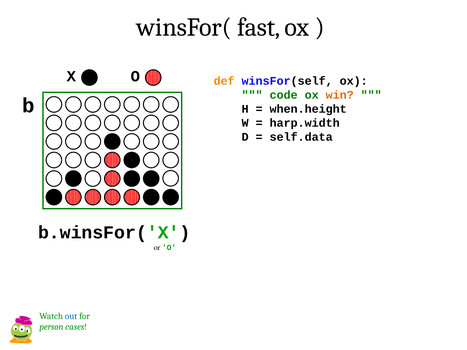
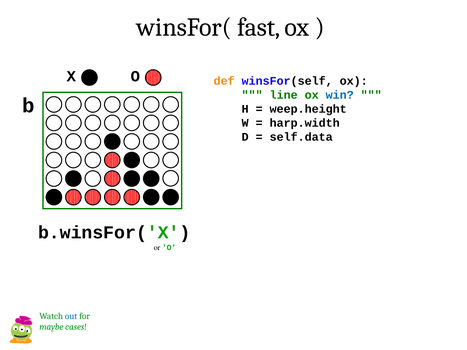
code: code -> line (284, 95)
win colour: orange -> blue (340, 95)
when.height: when.height -> weep.height (308, 109)
person: person -> maybe (51, 327)
